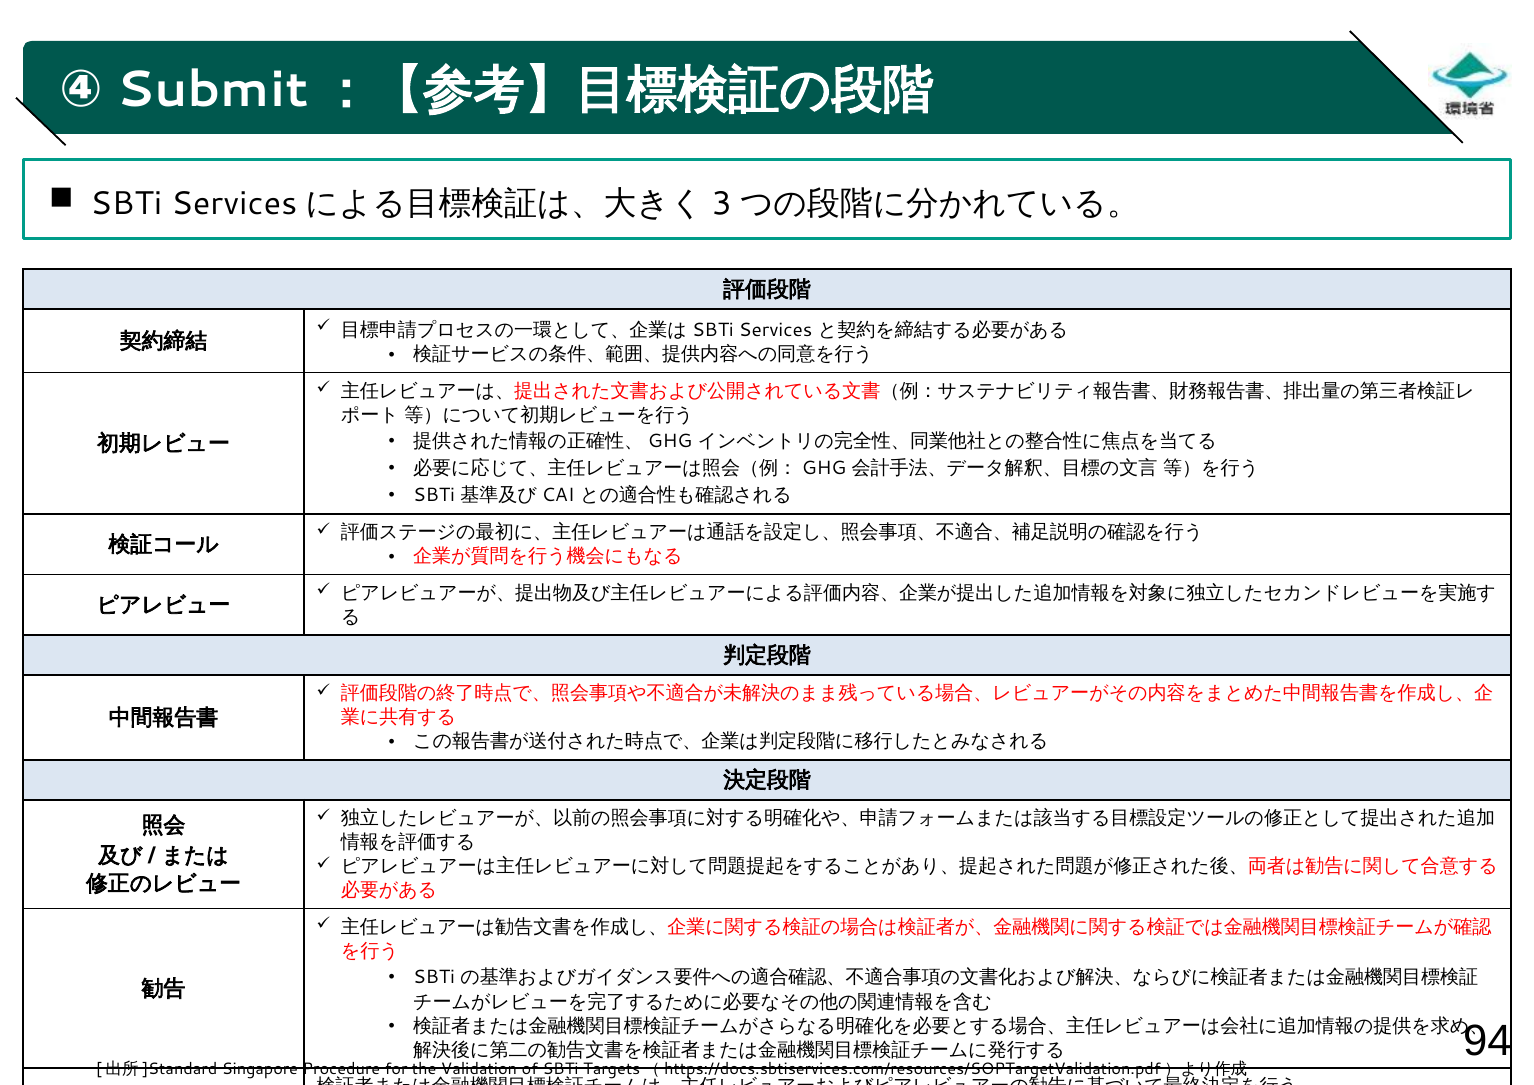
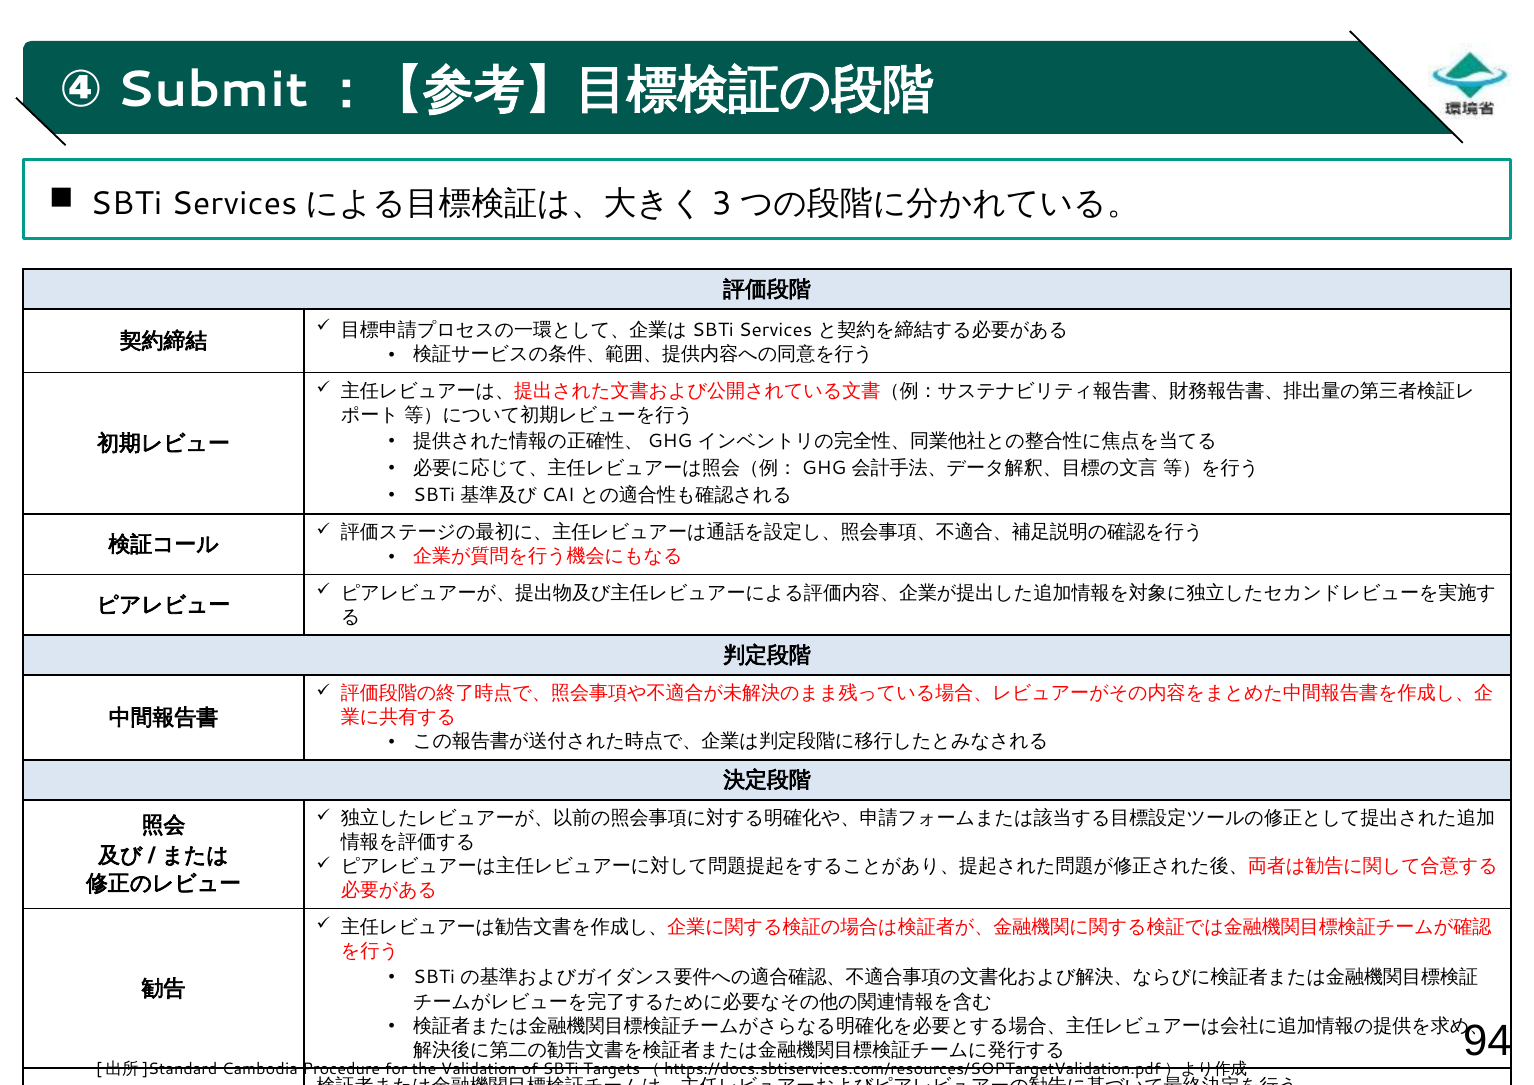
Singapore: Singapore -> Cambodia (260, 1069)
